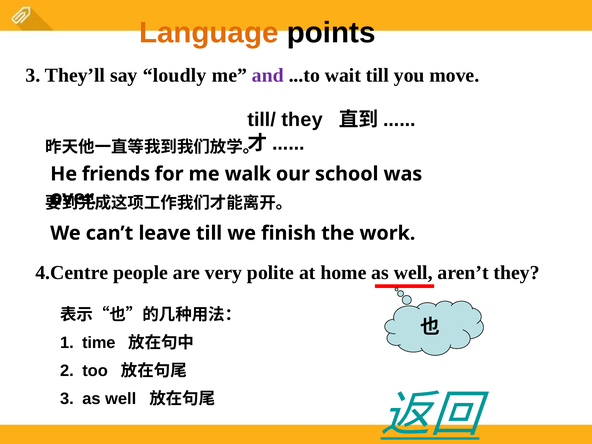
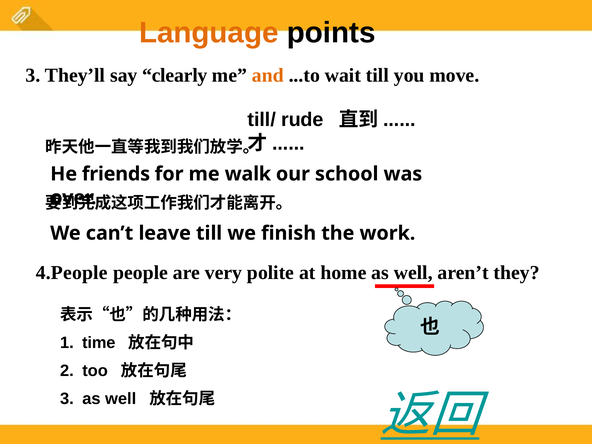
loudly: loudly -> clearly (175, 75)
and colour: purple -> orange (268, 75)
till/ they: they -> rude (302, 120)
4.Centre: 4.Centre -> 4.People (72, 273)
